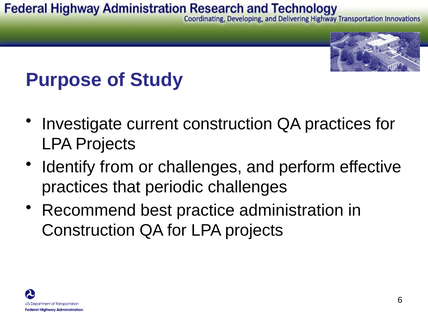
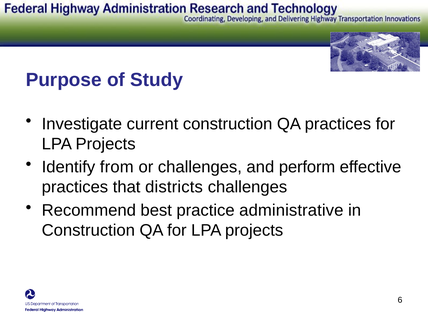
periodic: periodic -> districts (174, 187)
administration: administration -> administrative (291, 210)
